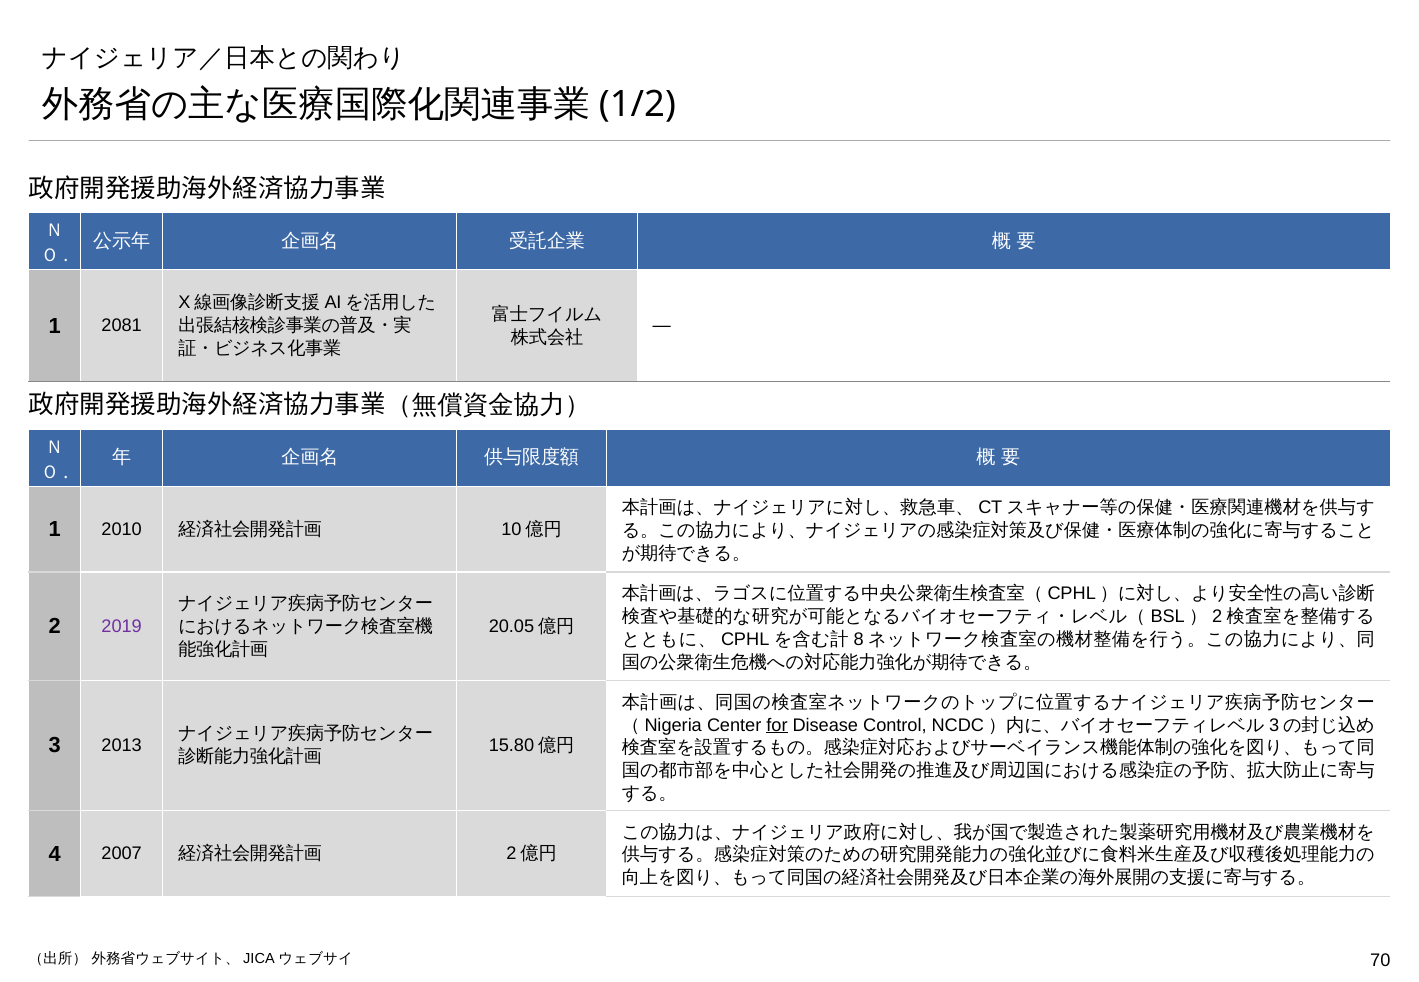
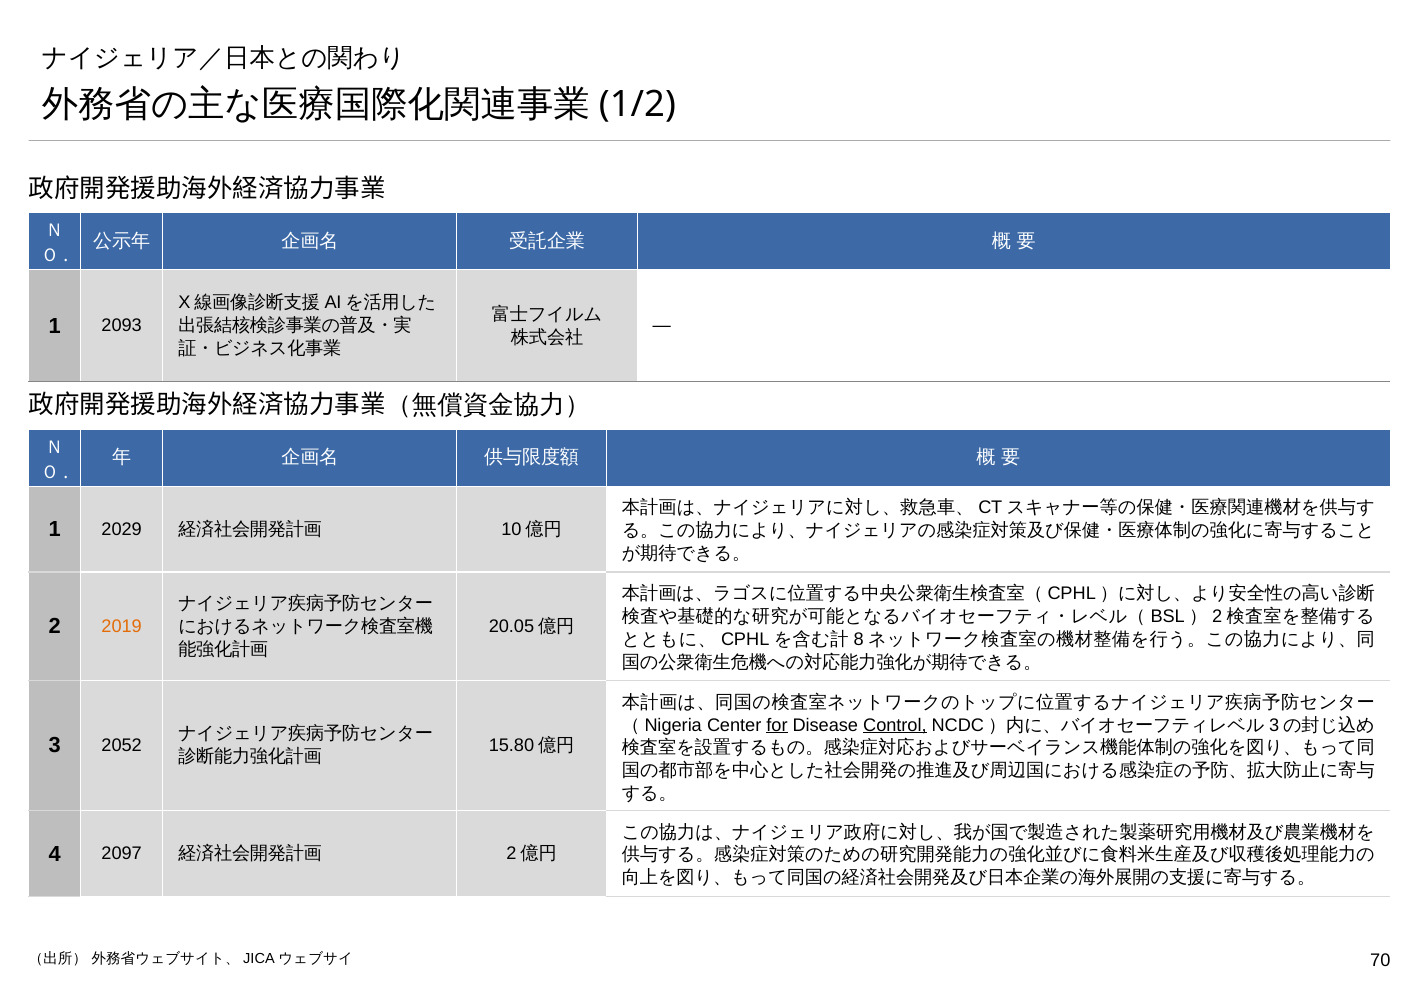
2081: 2081 -> 2093 (122, 326)
2010: 2010 -> 2029 (122, 530)
2019 colour: purple -> orange (122, 627)
Control underline: none -> present (895, 725)
2013: 2013 -> 2052 (122, 746)
2007: 2007 -> 2097 (122, 854)
